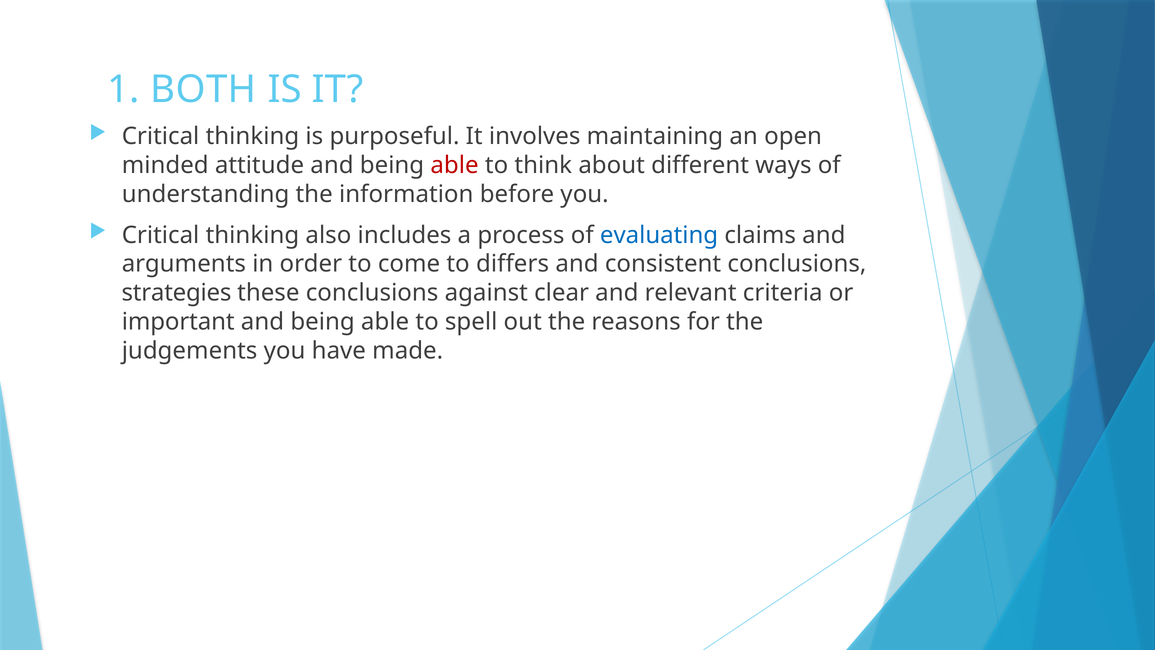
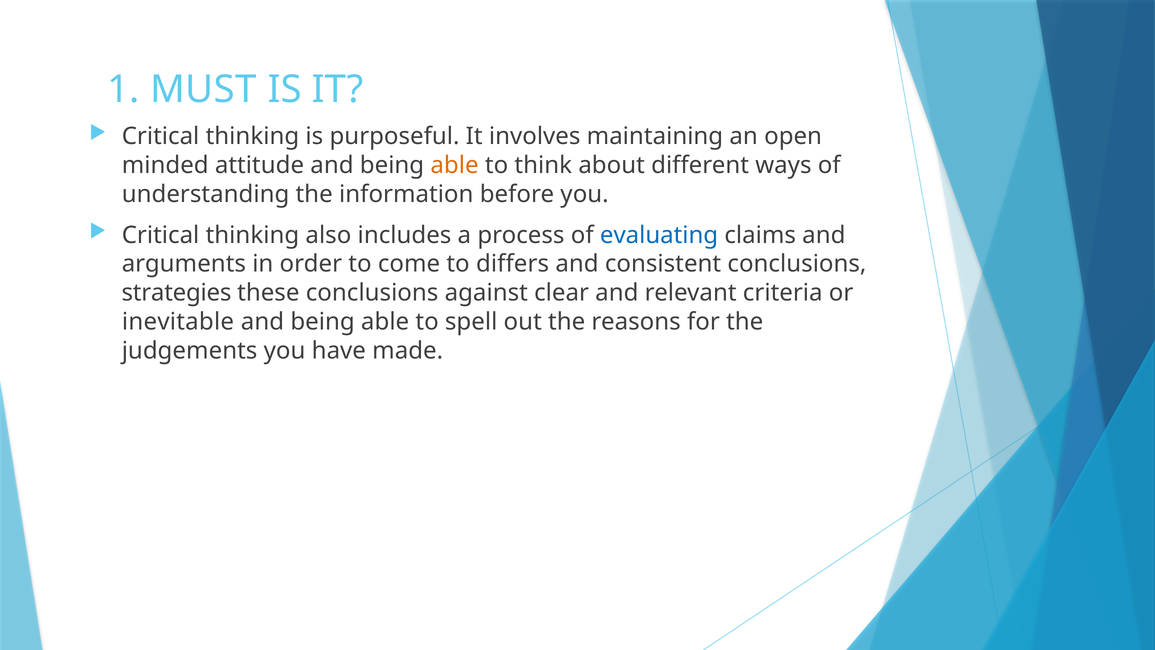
BOTH: BOTH -> MUST (203, 89)
able colour: red -> orange (455, 165)
important: important -> inevitable (178, 322)
